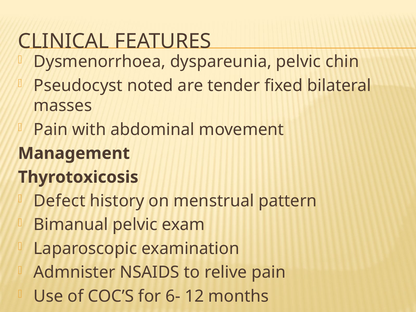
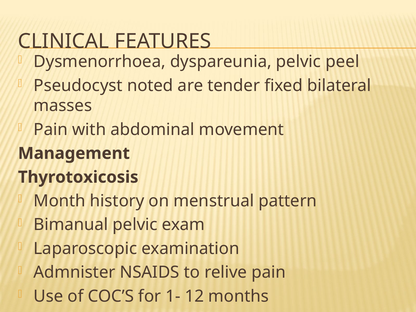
chin: chin -> peel (342, 62)
Defect: Defect -> Month (60, 201)
6-: 6- -> 1- (173, 296)
